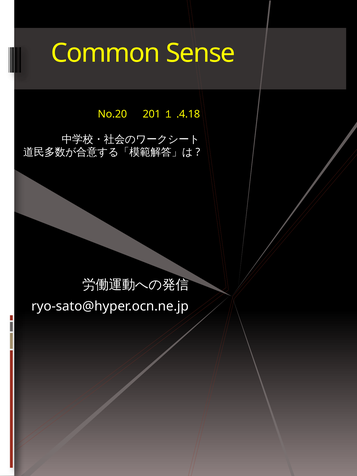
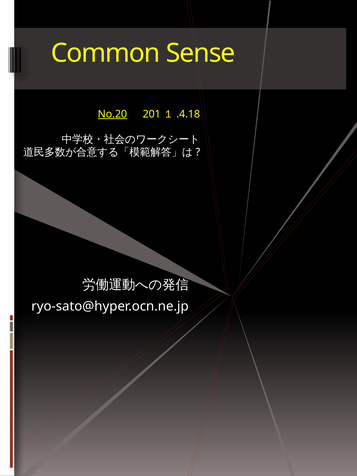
No.20 underline: none -> present (112, 114)
